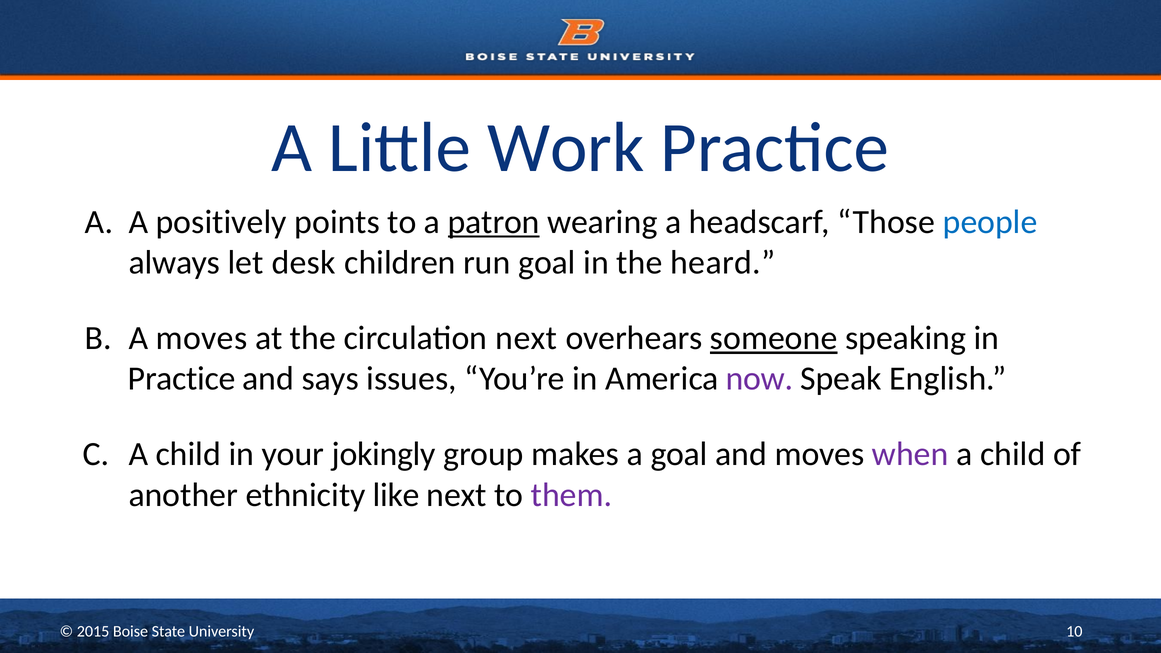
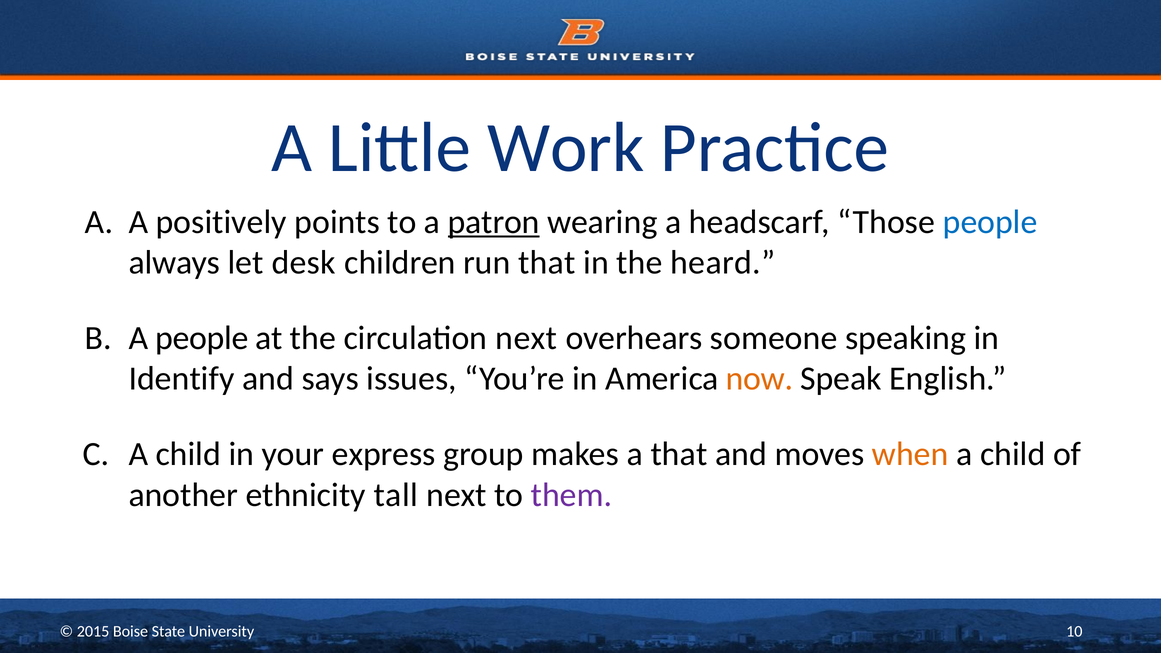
run goal: goal -> that (547, 263)
A moves: moves -> people (202, 338)
someone underline: present -> none (774, 338)
Practice: Practice -> Identify (181, 379)
now colour: purple -> orange (760, 379)
jokingly: jokingly -> express (384, 454)
a goal: goal -> that (679, 454)
when colour: purple -> orange (910, 454)
like: like -> tall (396, 495)
